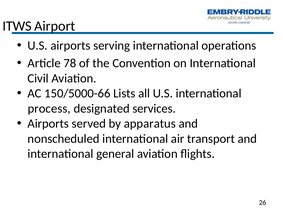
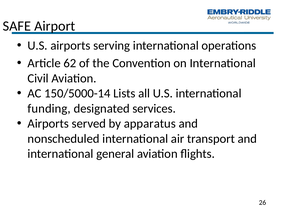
ITWS: ITWS -> SAFE (17, 26)
78: 78 -> 62 (70, 63)
150/5000-66: 150/5000-66 -> 150/5000-14 (77, 93)
process: process -> funding (49, 109)
